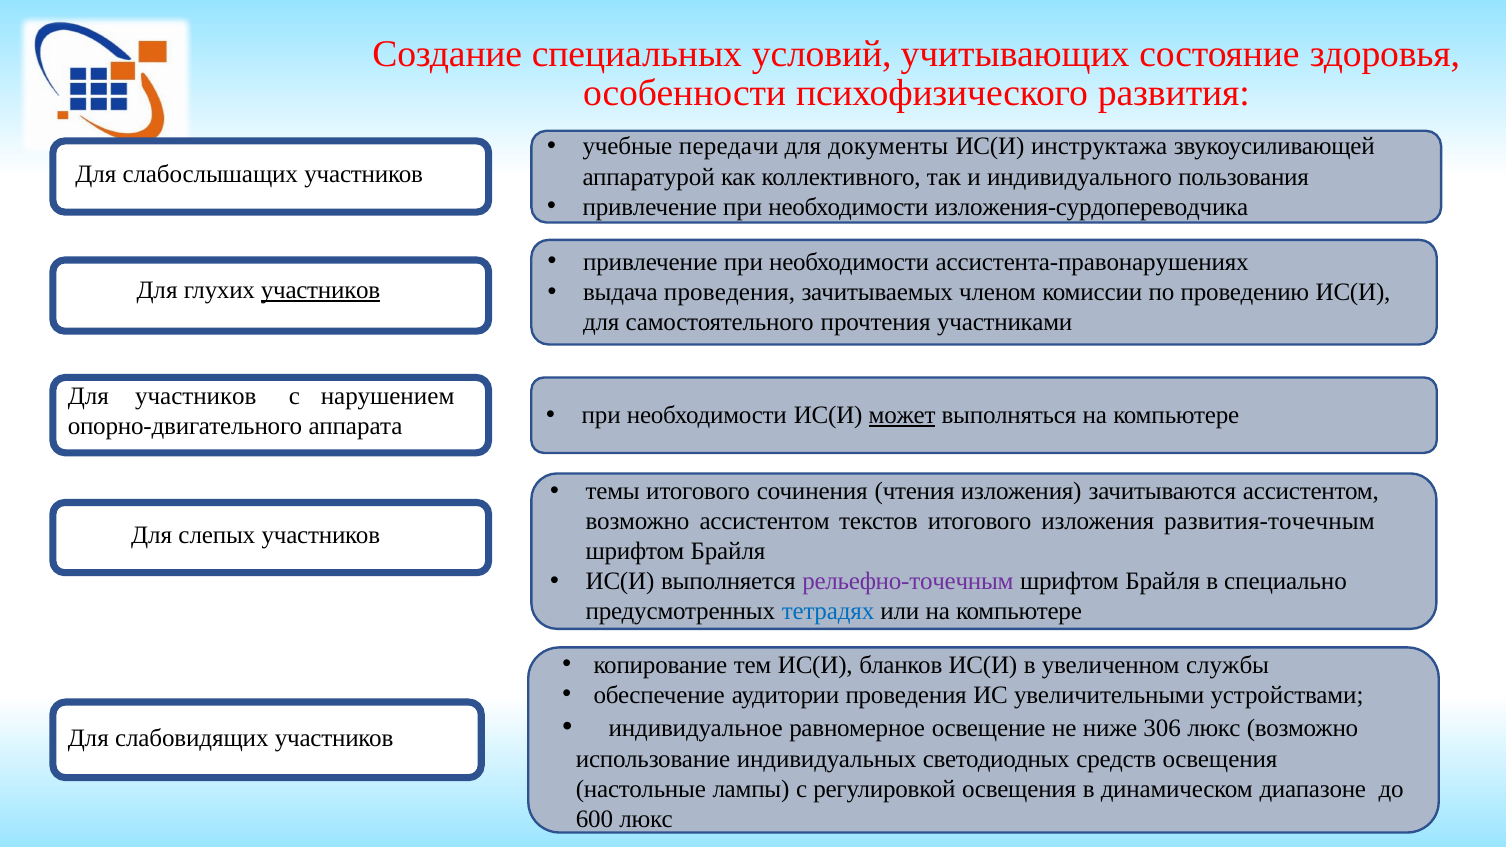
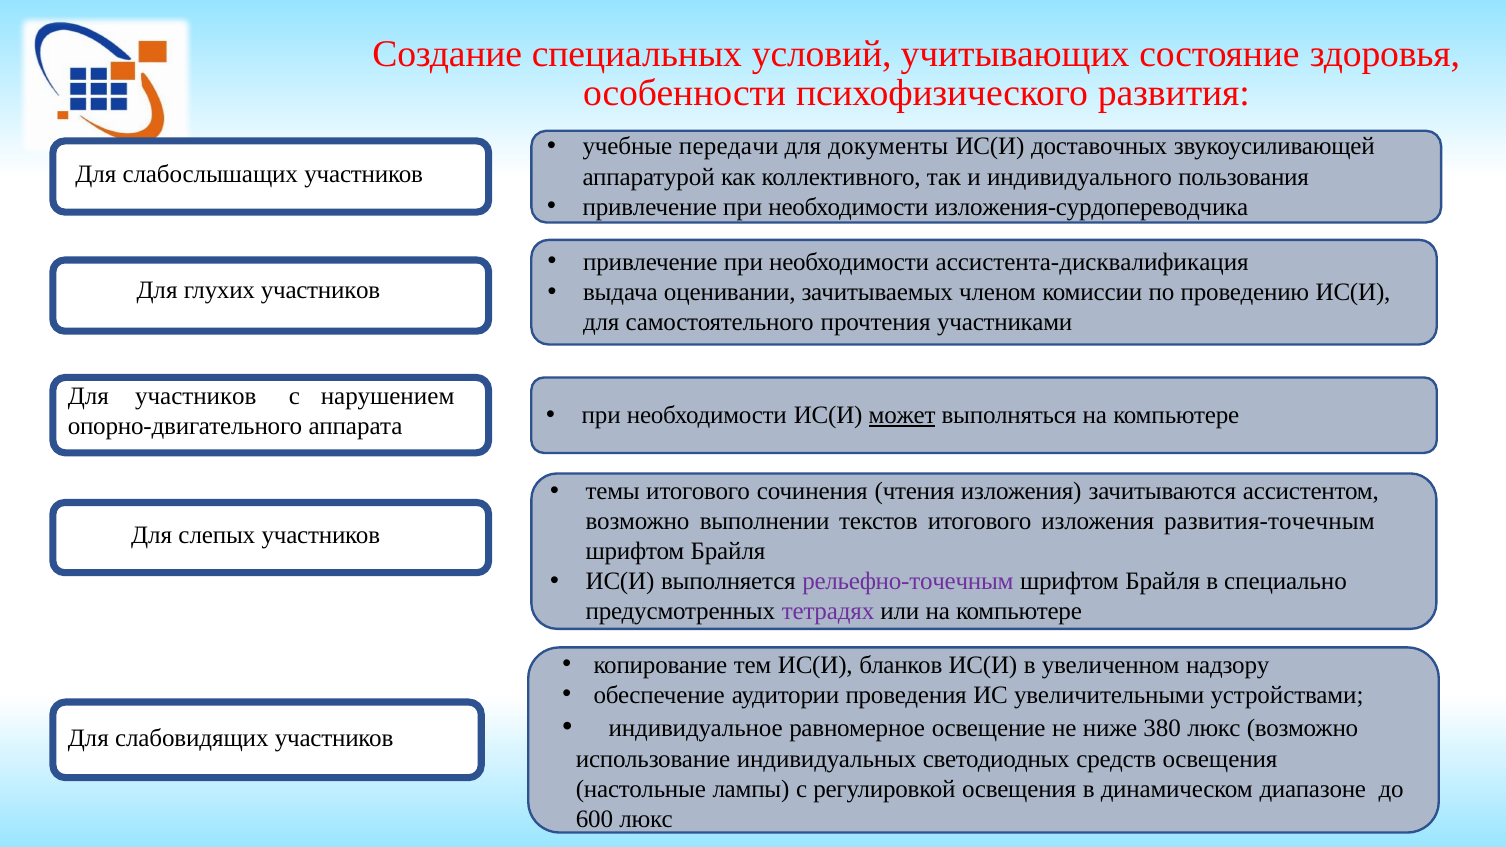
инструктажа: инструктажа -> доставочных (1099, 147)
ассистента-правонарушениях: ассистента-правонарушениях -> ассистента-дисквалификация (1092, 262)
участников underline: present -> none (321, 290)
выдача проведения: проведения -> оценивании (730, 292)
возможно ассистентом: ассистентом -> выполнении (765, 521)
тетрадях colour: blue -> purple (828, 612)
службы: службы -> надзору (1228, 665)
306: 306 -> 380 (1162, 728)
